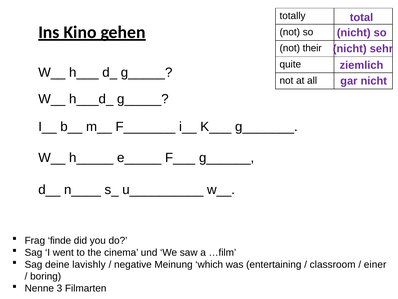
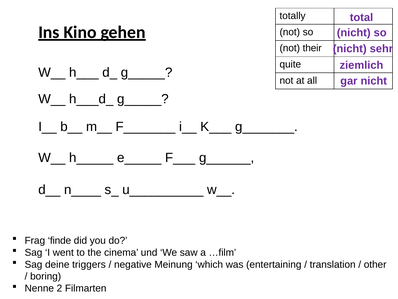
lavishly: lavishly -> triggers (89, 264)
classroom: classroom -> translation (333, 264)
einer: einer -> other (375, 264)
3: 3 -> 2 (59, 288)
